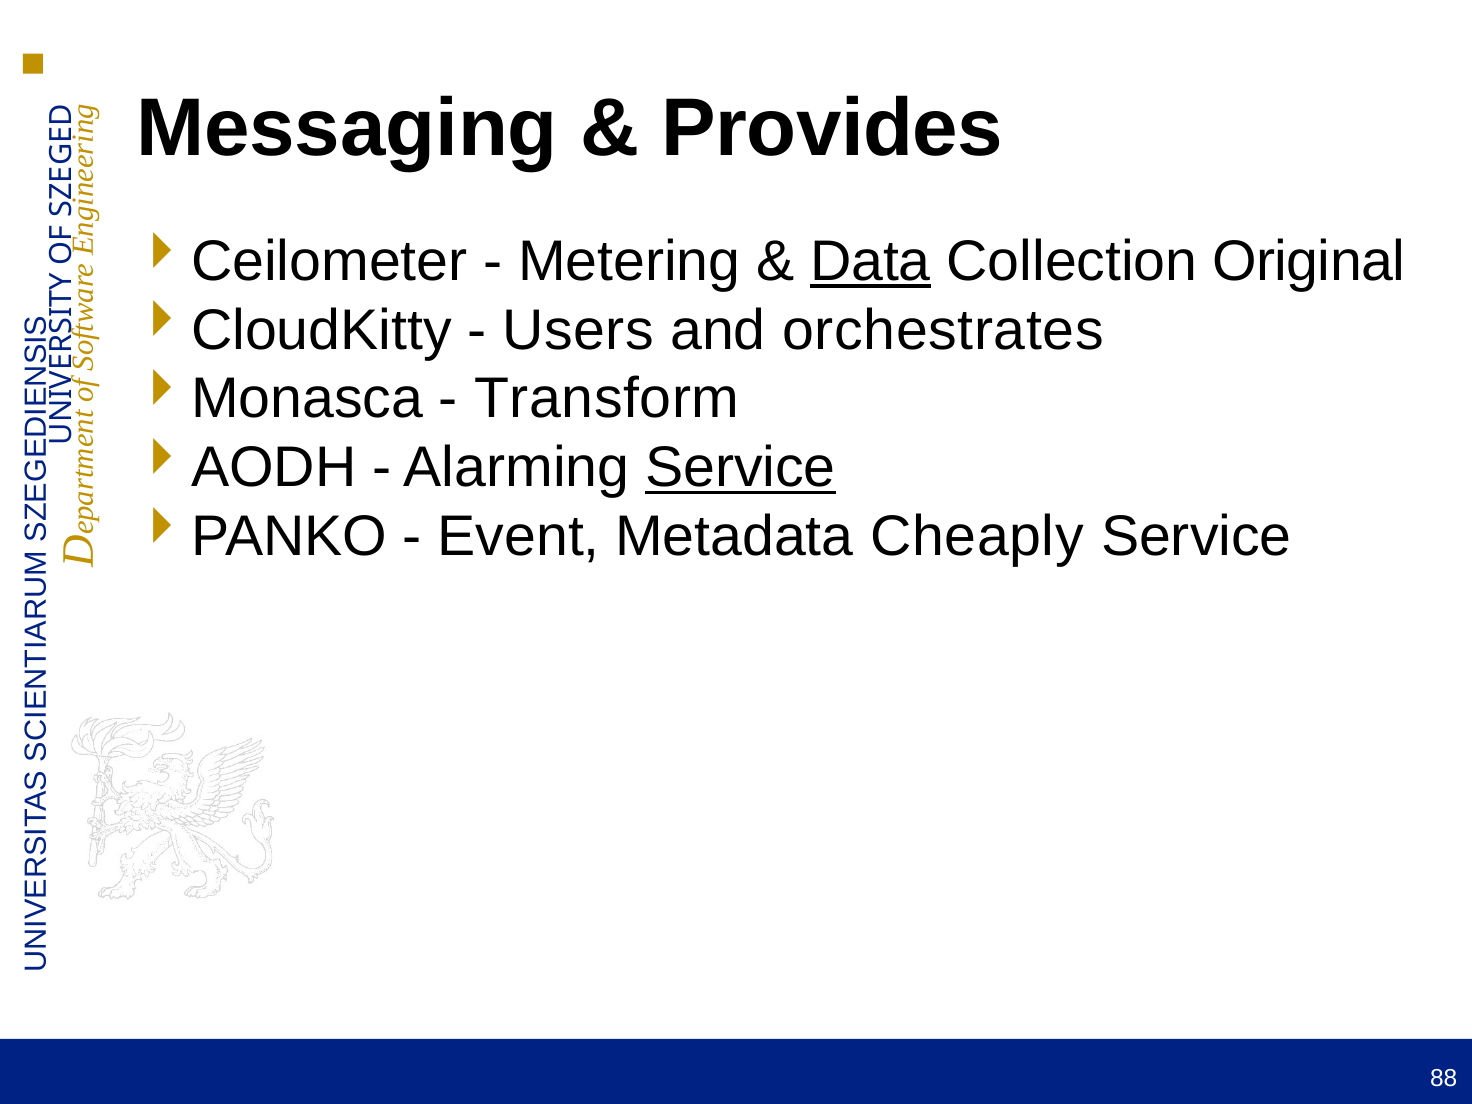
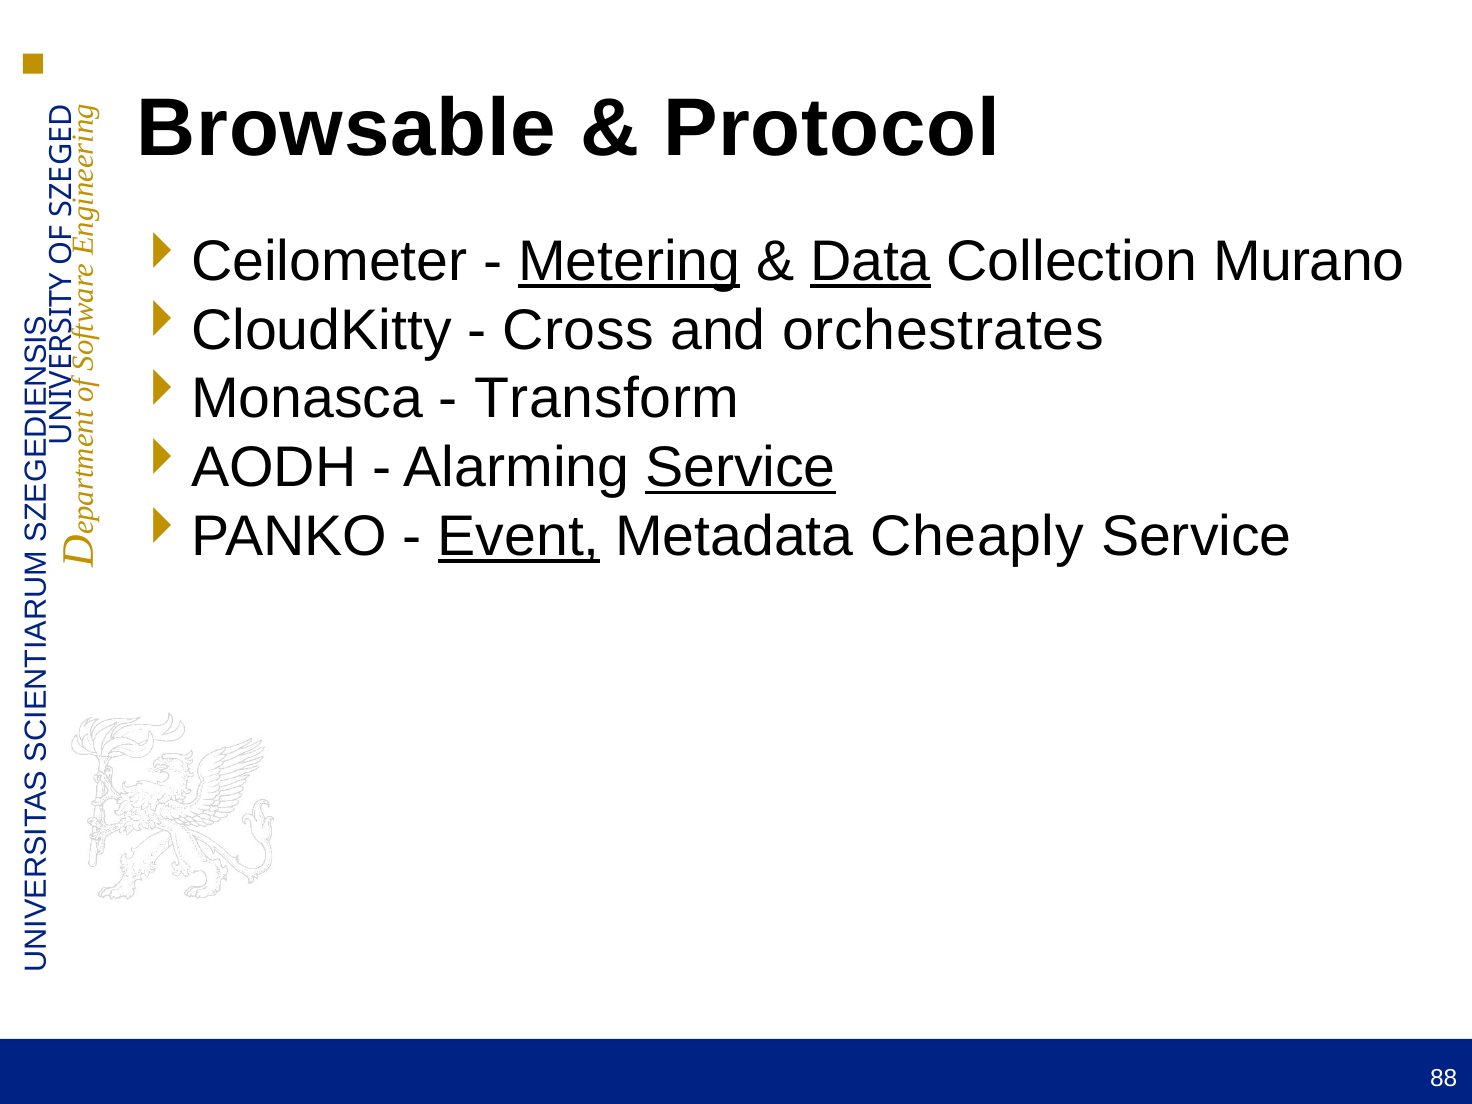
Messaging: Messaging -> Browsable (346, 129)
Provides: Provides -> Protocol (832, 129)
Metering underline: none -> present (629, 262)
Original: Original -> Murano (1309, 262)
Users: Users -> Cross (578, 330)
Event underline: none -> present (519, 536)
